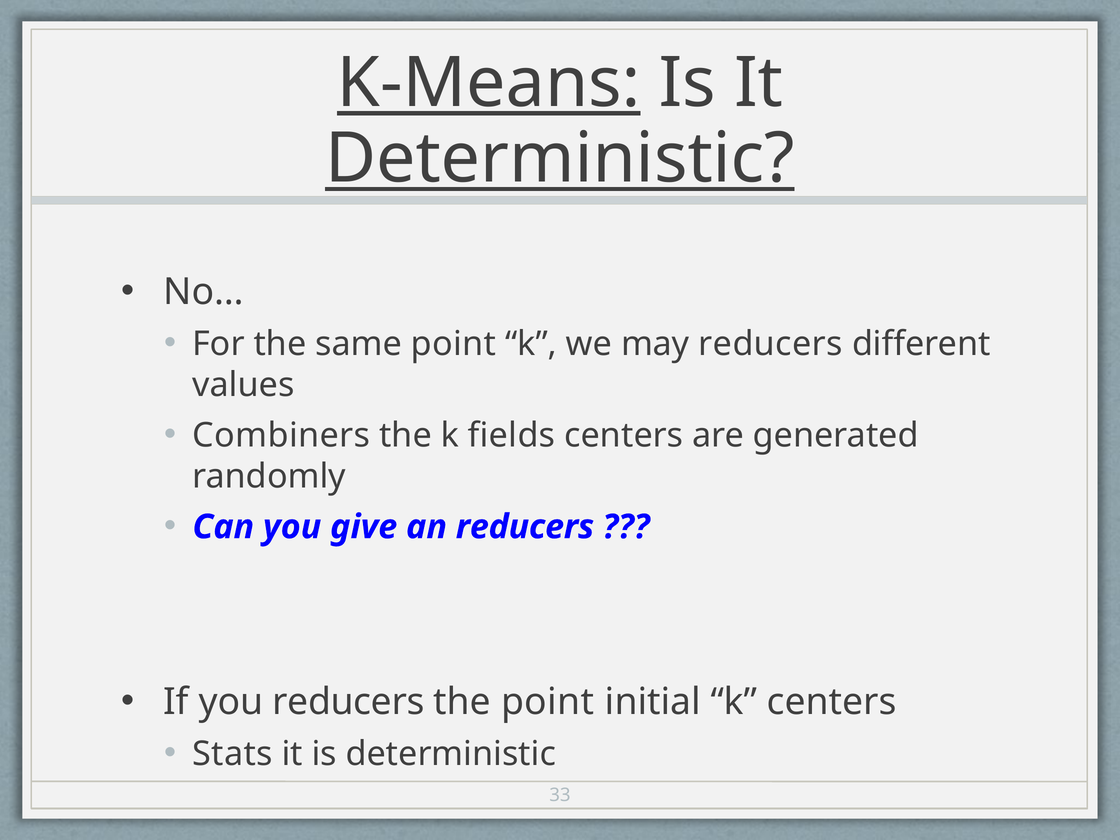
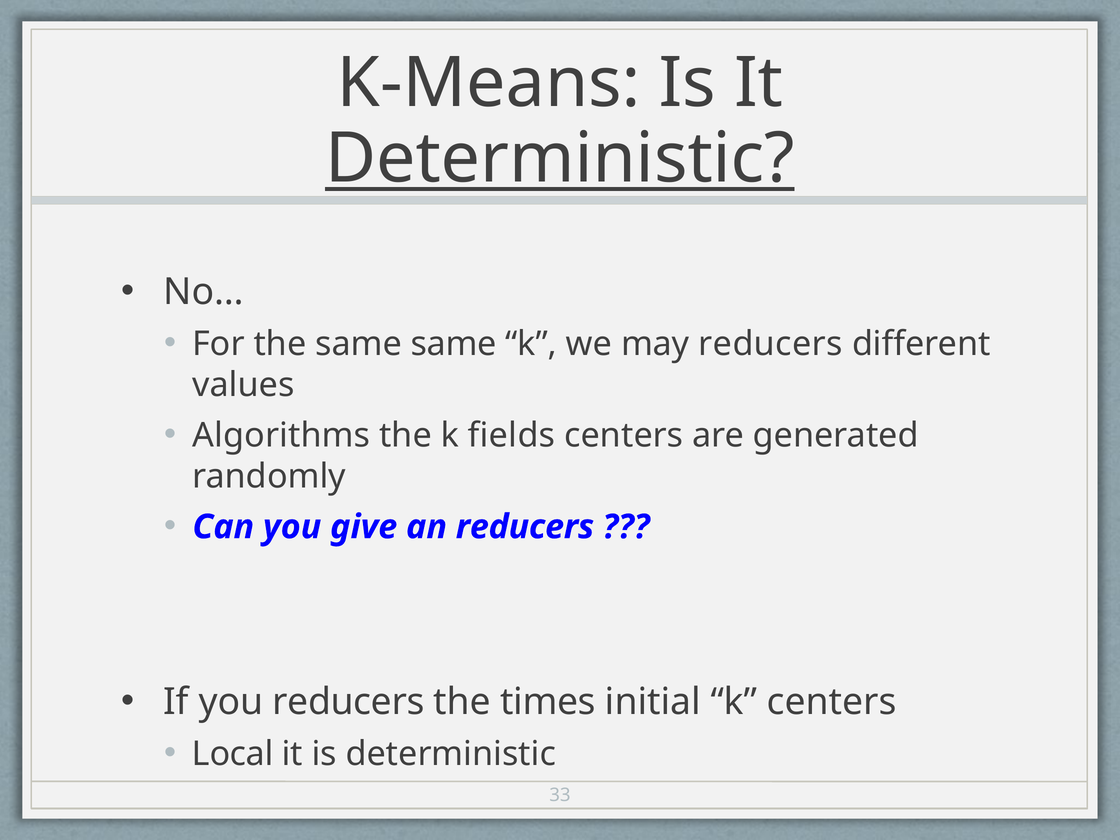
K-Means underline: present -> none (489, 83)
same point: point -> same (454, 344)
Combiners: Combiners -> Algorithms (281, 435)
the point: point -> times (548, 702)
Stats: Stats -> Local (233, 754)
